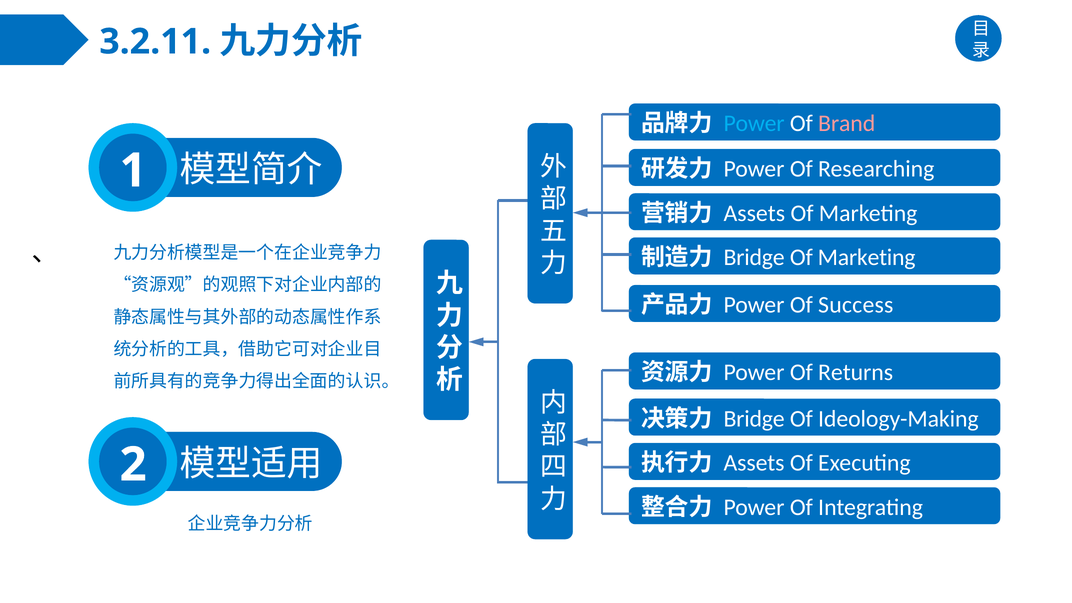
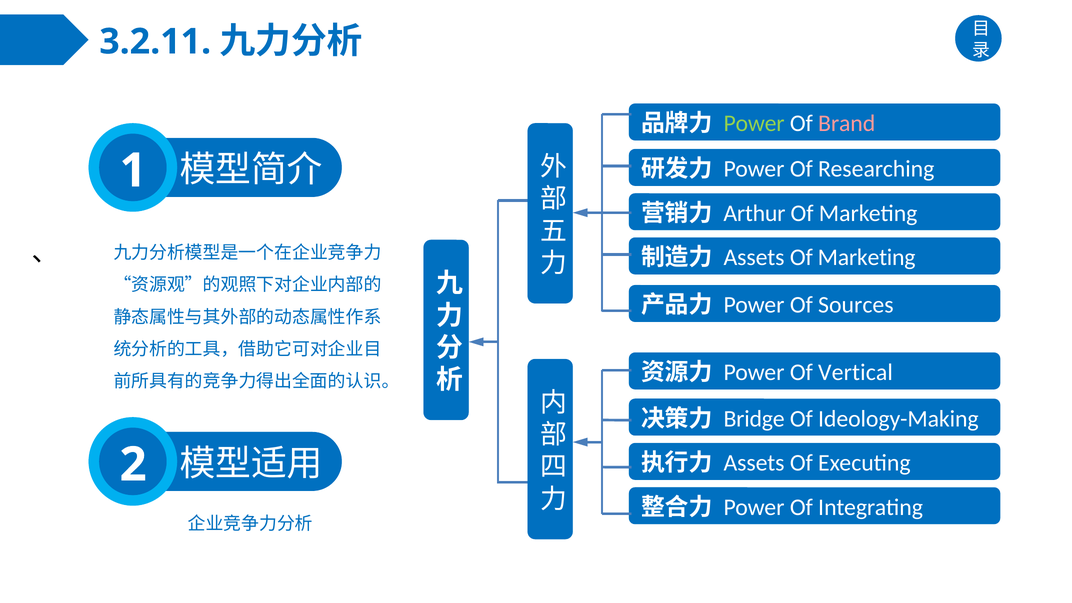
Power colour: light blue -> light green (754, 124)
Assets: Assets -> Arthur (754, 213)
Bridge: Bridge -> Assets (754, 258)
Success: Success -> Sources (856, 305)
Returns: Returns -> Vertical (856, 373)
